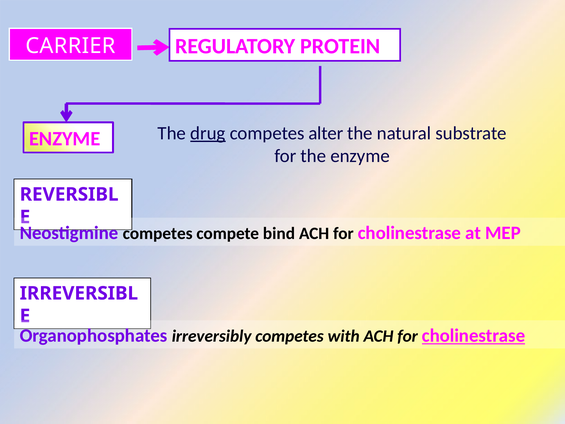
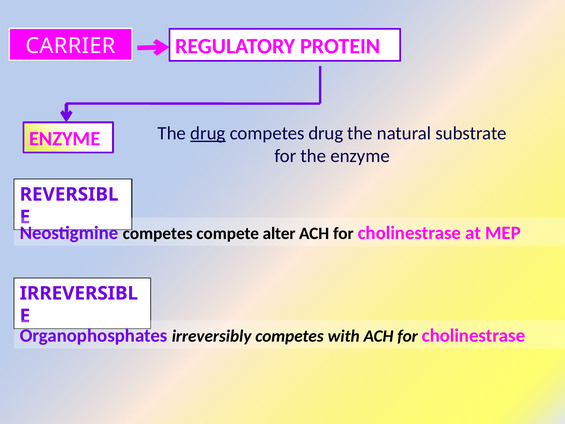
competes alter: alter -> drug (326, 133)
bind: bind -> alter (279, 233)
cholinestrase underline: present -> none (474, 336)
